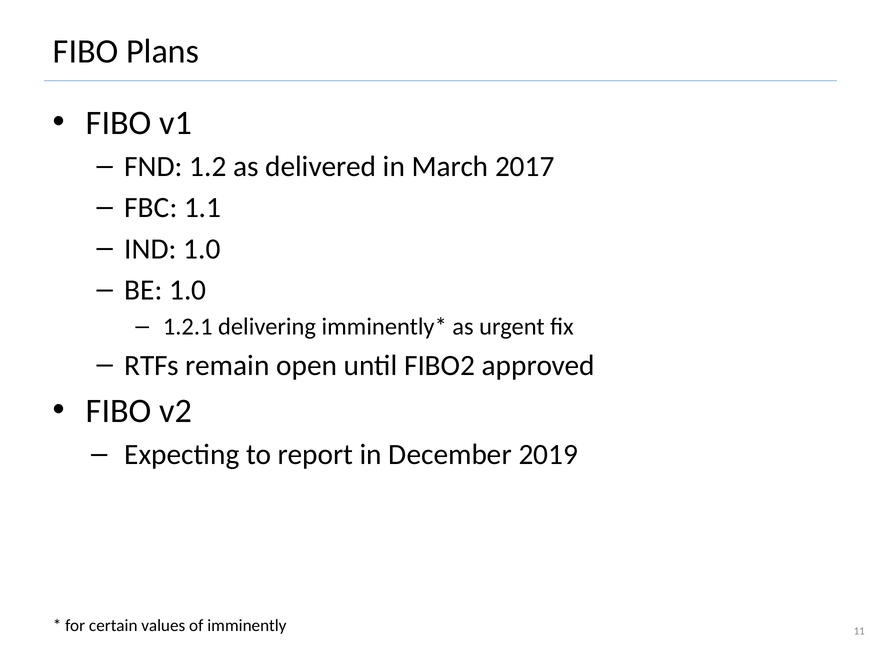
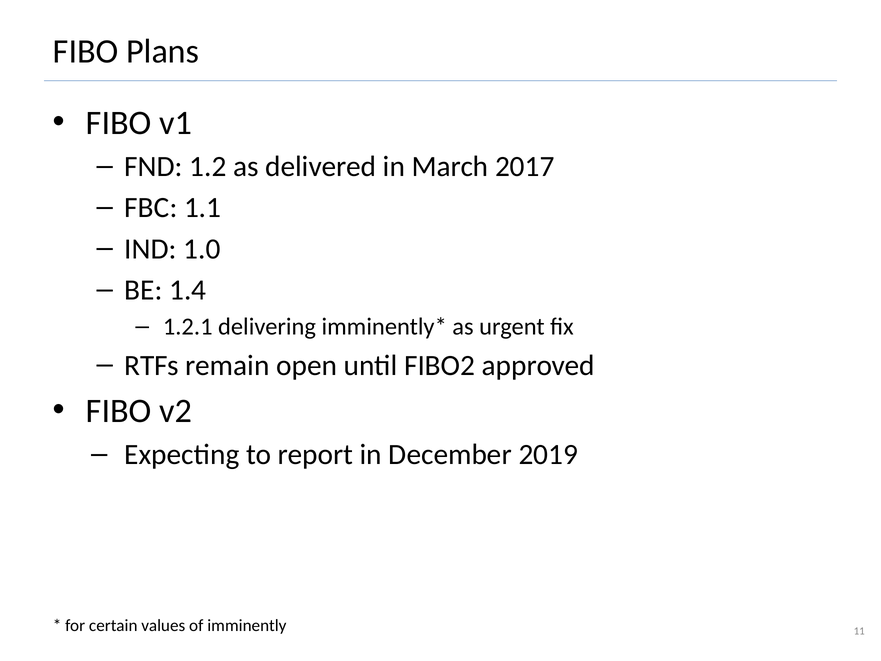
BE 1.0: 1.0 -> 1.4 (188, 290)
